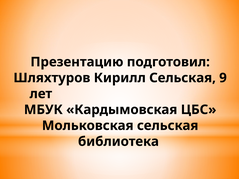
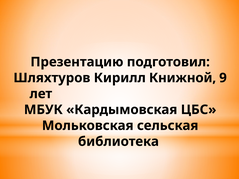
Кирилл Сельская: Сельская -> Книжной (183, 78)
